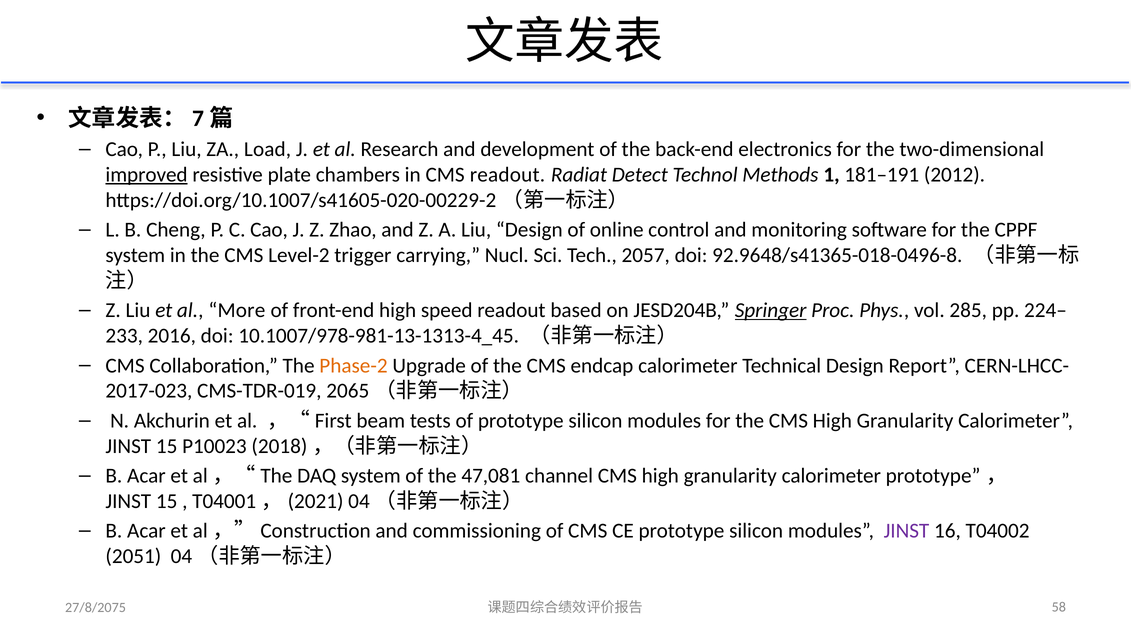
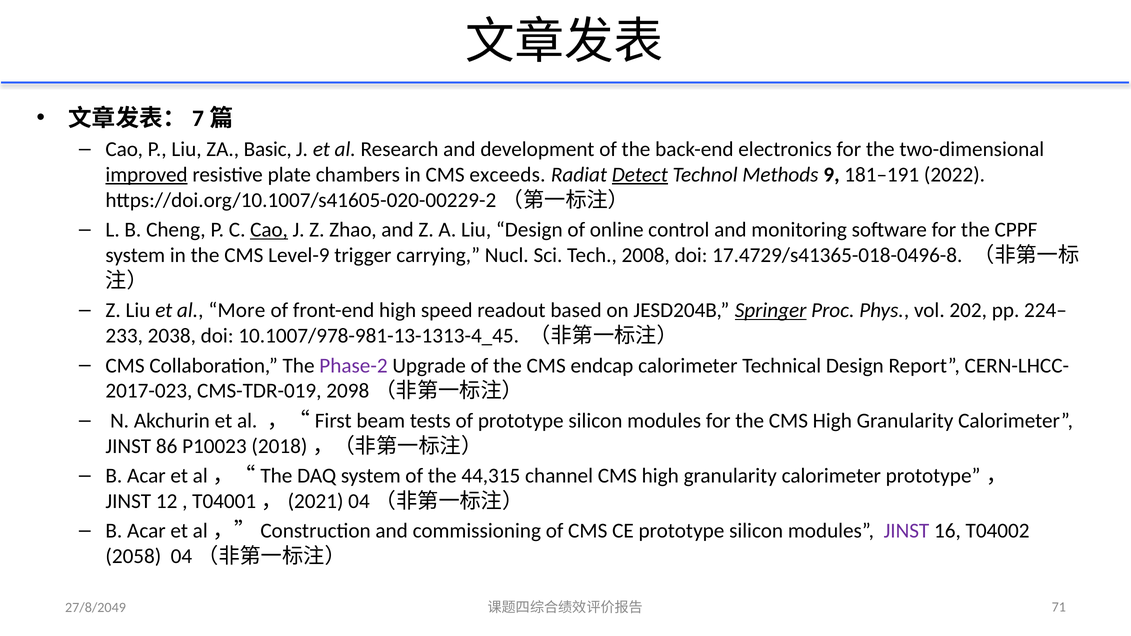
Load: Load -> Basic (268, 149)
CMS readout: readout -> exceeds (507, 175)
Detect underline: none -> present (640, 175)
1: 1 -> 9 (831, 175)
2012: 2012 -> 2022 (955, 175)
Cao underline: none -> present (269, 230)
Level-2: Level-2 -> Level-9 (299, 255)
2057: 2057 -> 2008 (646, 255)
92.9648/s41365-018-0496-8: 92.9648/s41365-018-0496-8 -> 17.4729/s41365-018-0496-8 (837, 255)
285: 285 -> 202 (968, 310)
2016: 2016 -> 2038 (172, 336)
Phase-2 colour: orange -> purple (353, 366)
2065: 2065 -> 2098 (348, 391)
15: 15 -> 86 (167, 446)
47,081: 47,081 -> 44,315 (491, 476)
15: 15 -> 12 (167, 501)
2051: 2051 -> 2058 (133, 556)
27/8/2075: 27/8/2075 -> 27/8/2049 (95, 608)
58: 58 -> 71 (1059, 607)
